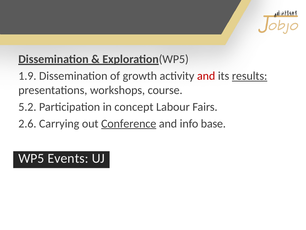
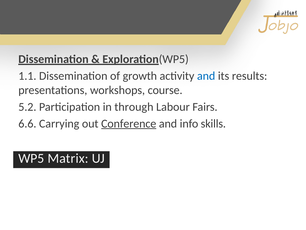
1.9: 1.9 -> 1.1 (27, 76)
and colour: red -> blue (206, 76)
results underline: present -> none (250, 76)
concept: concept -> through (134, 107)
2.6: 2.6 -> 6.6 (27, 123)
base: base -> skills (213, 123)
Events: Events -> Matrix (68, 158)
